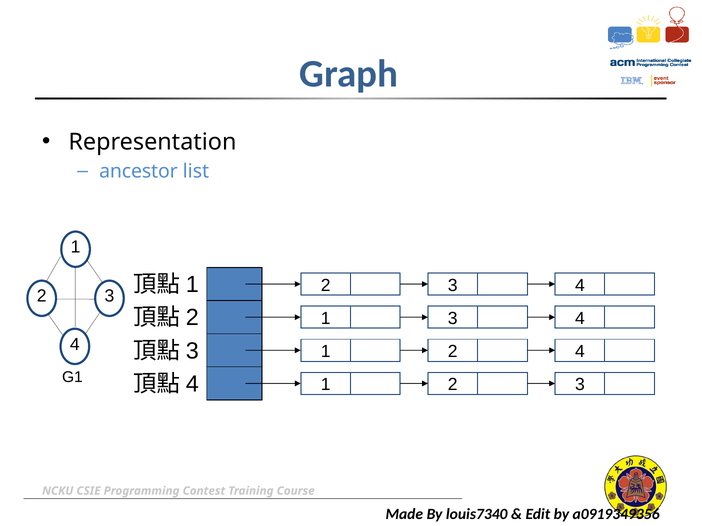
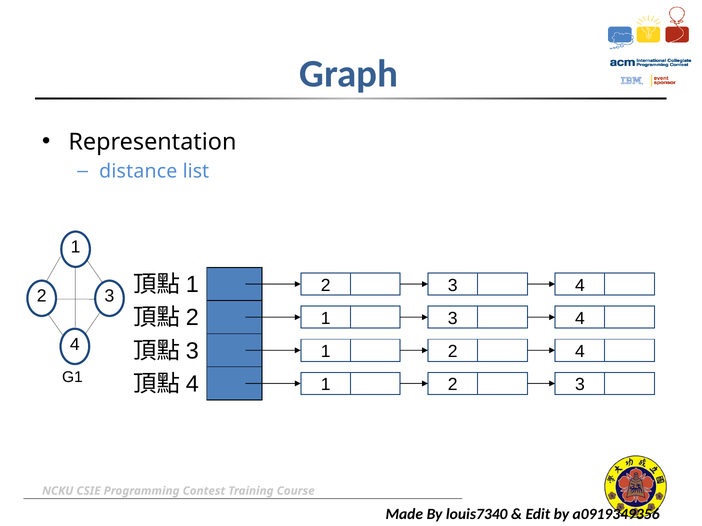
ancestor: ancestor -> distance (138, 171)
